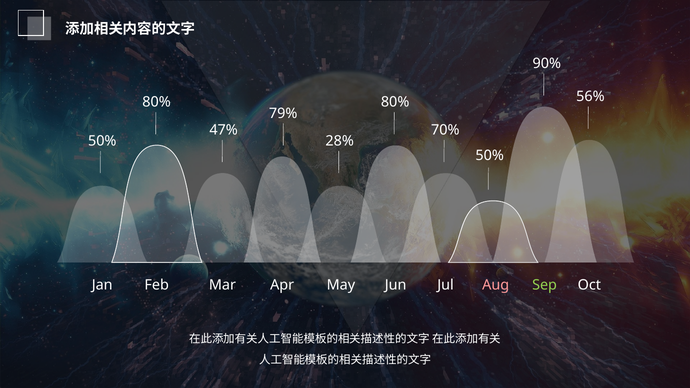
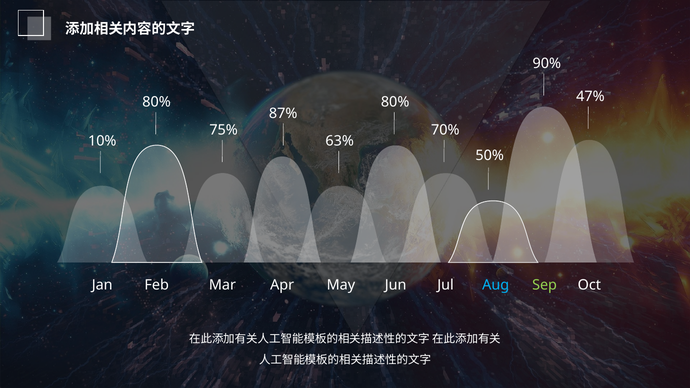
56%: 56% -> 47% (590, 97)
79%: 79% -> 87% (283, 113)
47%: 47% -> 75% (224, 130)
50%: 50% -> 10% (102, 141)
28%: 28% -> 63% (340, 141)
Aug colour: pink -> light blue (496, 285)
